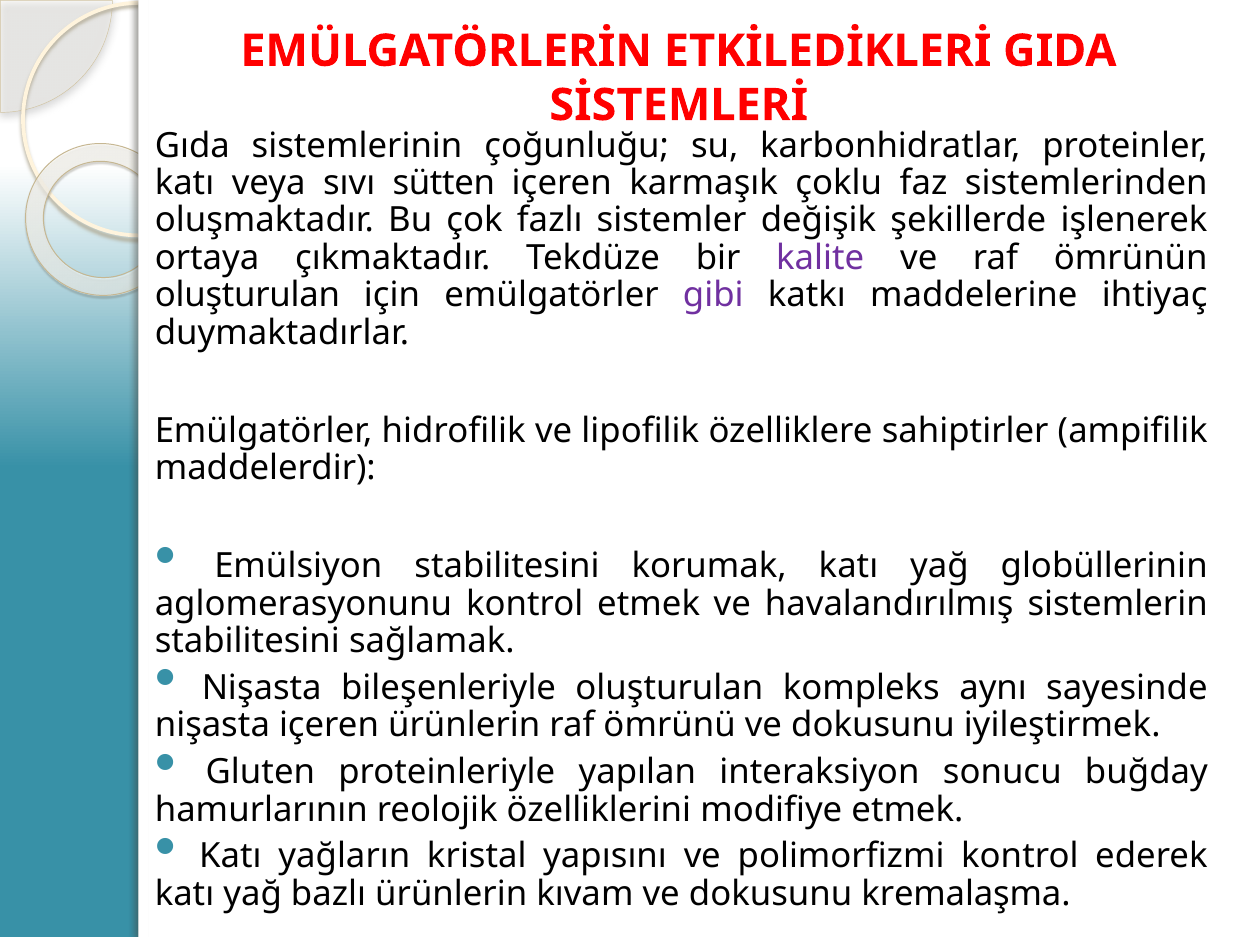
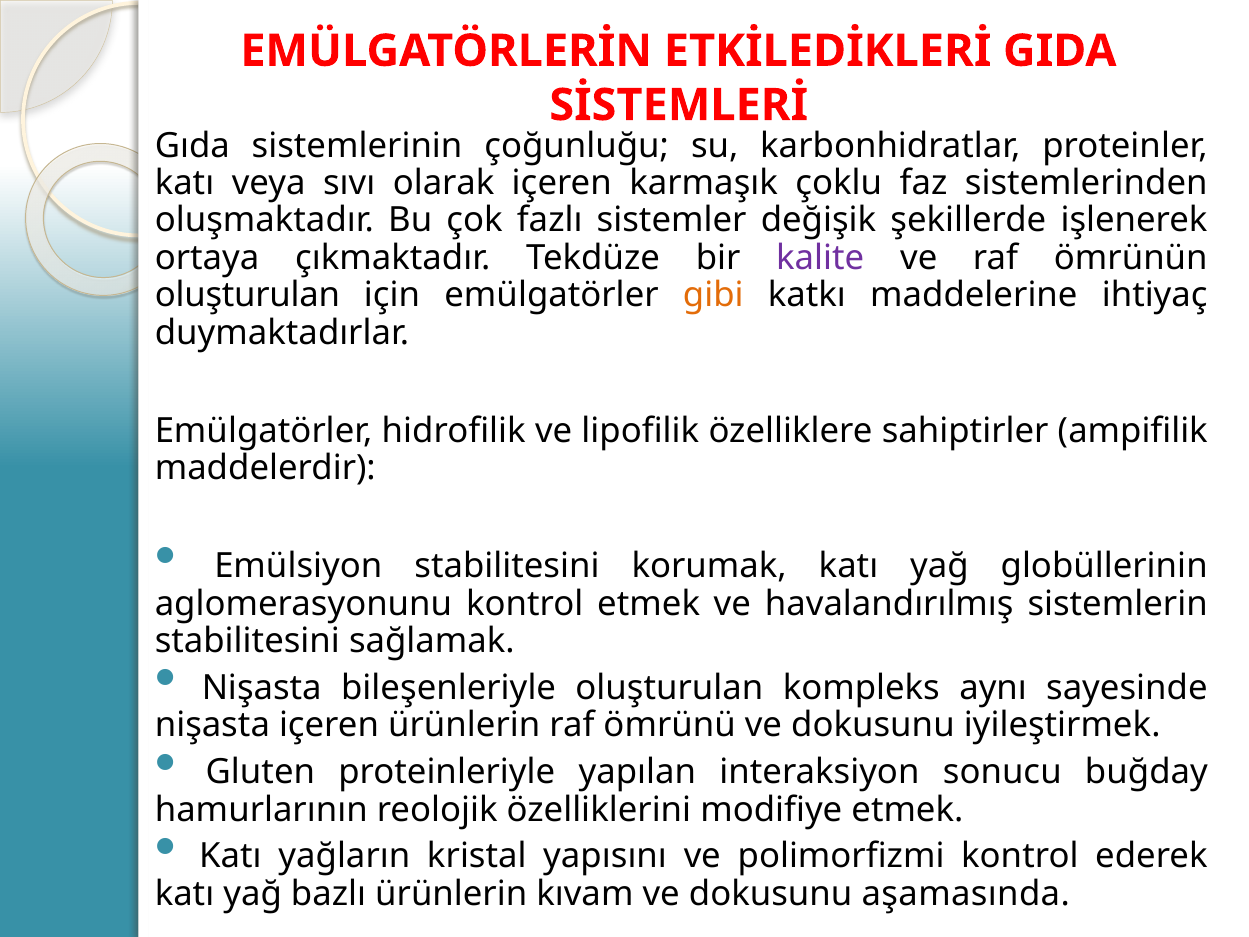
sütten: sütten -> olarak (444, 183)
gibi colour: purple -> orange (713, 295)
kremalaşma: kremalaşma -> aşamasında (966, 894)
